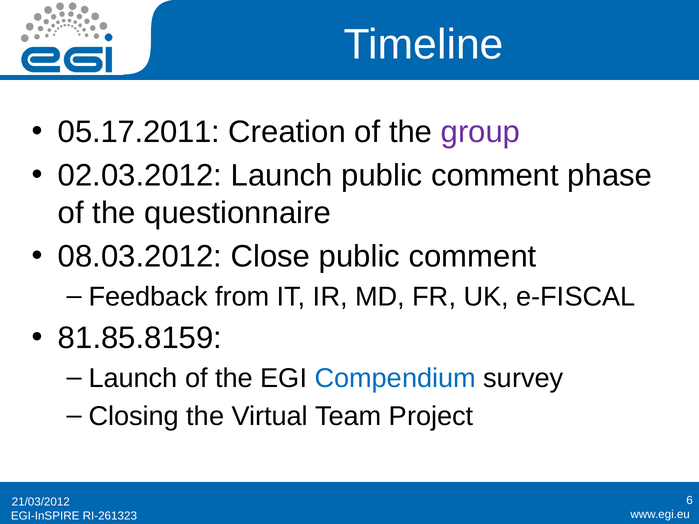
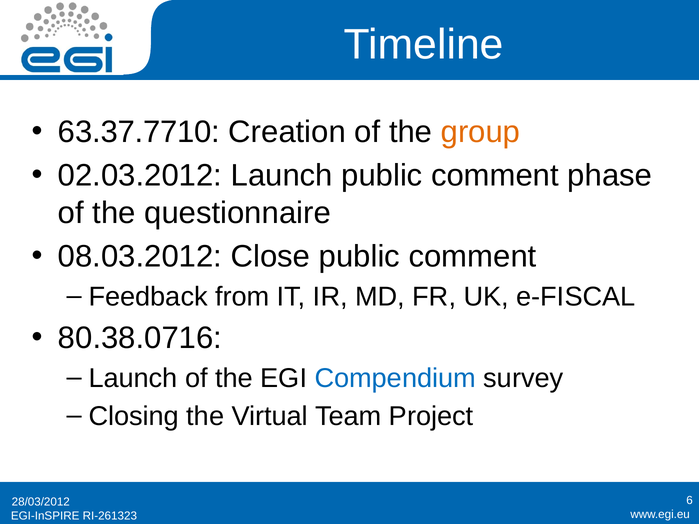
05.17.2011: 05.17.2011 -> 63.37.7710 (139, 132)
group colour: purple -> orange (481, 132)
81.85.8159: 81.85.8159 -> 80.38.0716 (140, 338)
21/03/2012: 21/03/2012 -> 28/03/2012 (41, 502)
